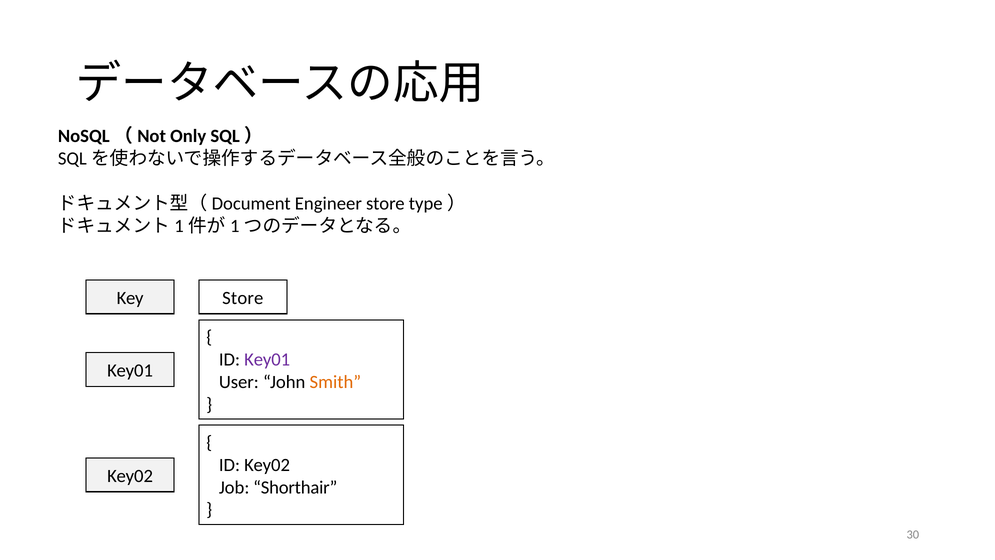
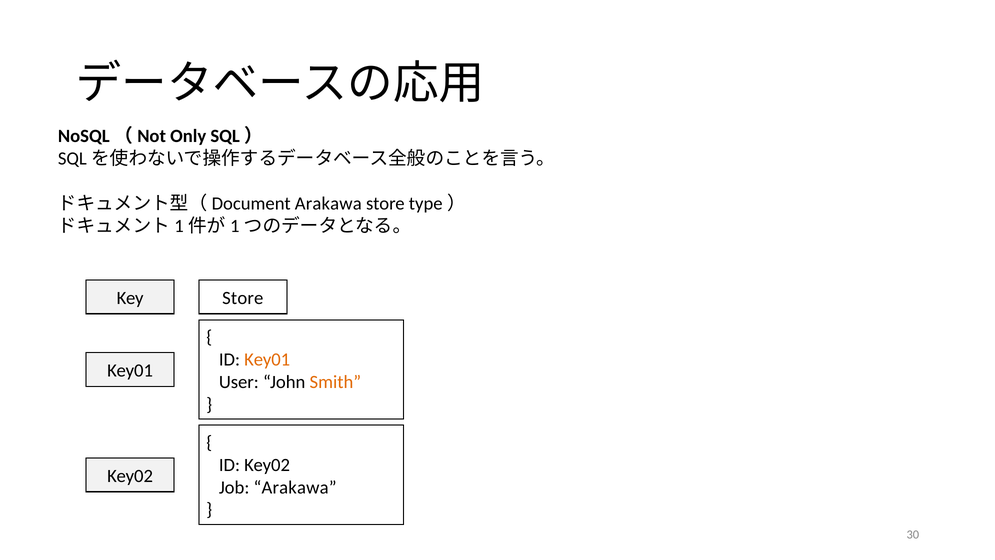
Engineer: Engineer -> Arakawa (328, 203)
Key01 colour: purple -> orange (267, 359)
Job Shorthair: Shorthair -> Arakawa (295, 487)
